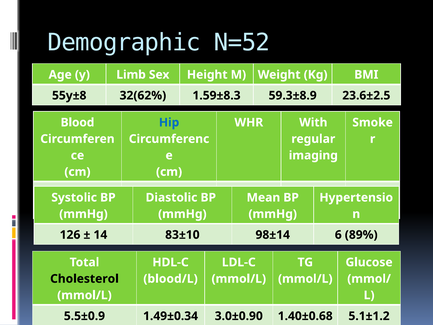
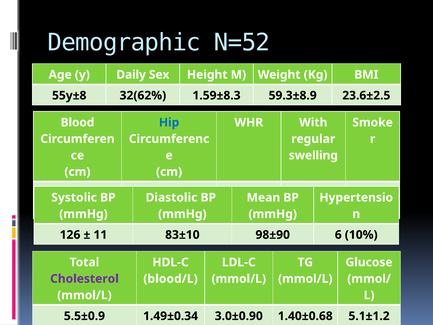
Limb: Limb -> Daily (131, 75)
imaging: imaging -> swelling (313, 155)
14: 14 -> 11 (100, 235)
98±14: 98±14 -> 98±90 (273, 235)
89%: 89% -> 10% (361, 235)
Cholesterol colour: black -> purple (84, 279)
